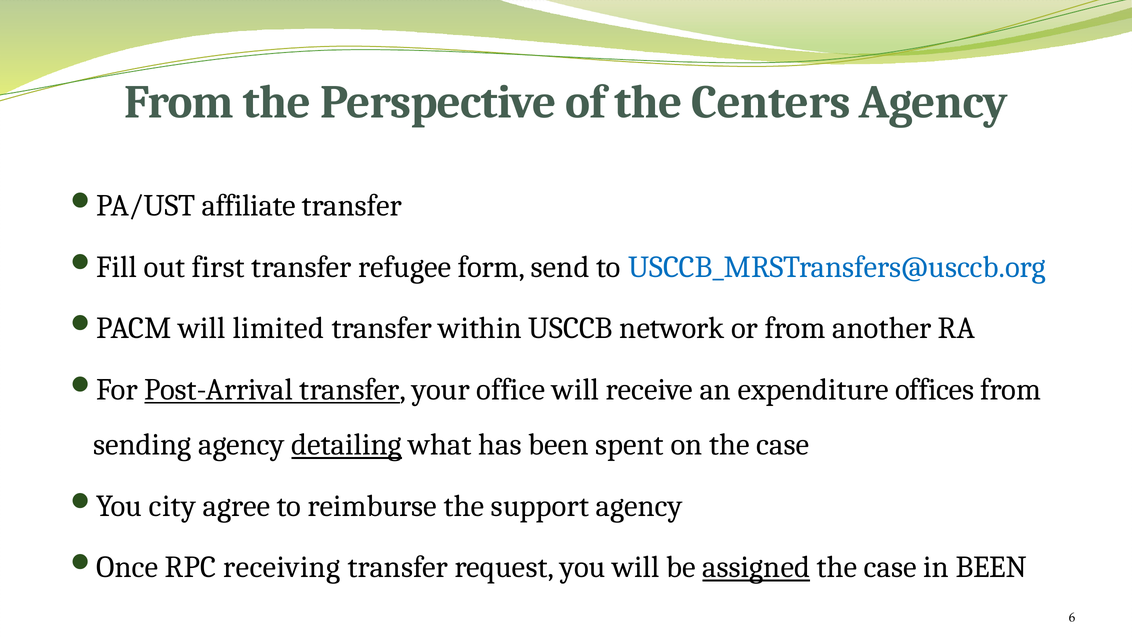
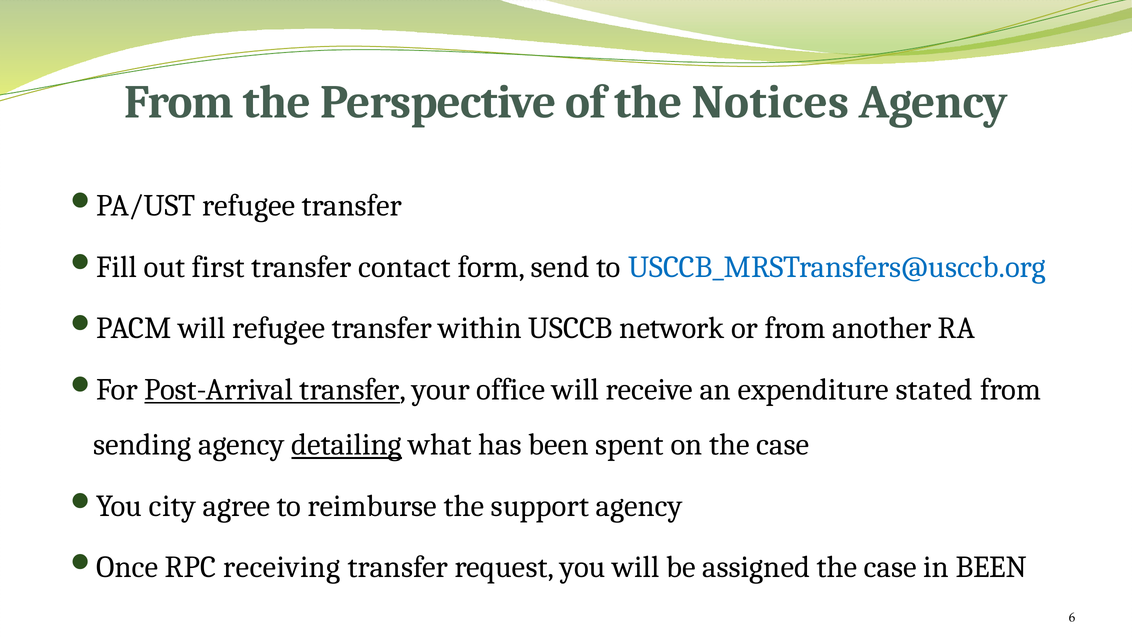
Centers: Centers -> Notices (770, 102)
affiliate: affiliate -> refugee (249, 206)
refugee: refugee -> contact (405, 267)
will limited: limited -> refugee (279, 328)
offices: offices -> stated (934, 389)
assigned underline: present -> none (756, 567)
